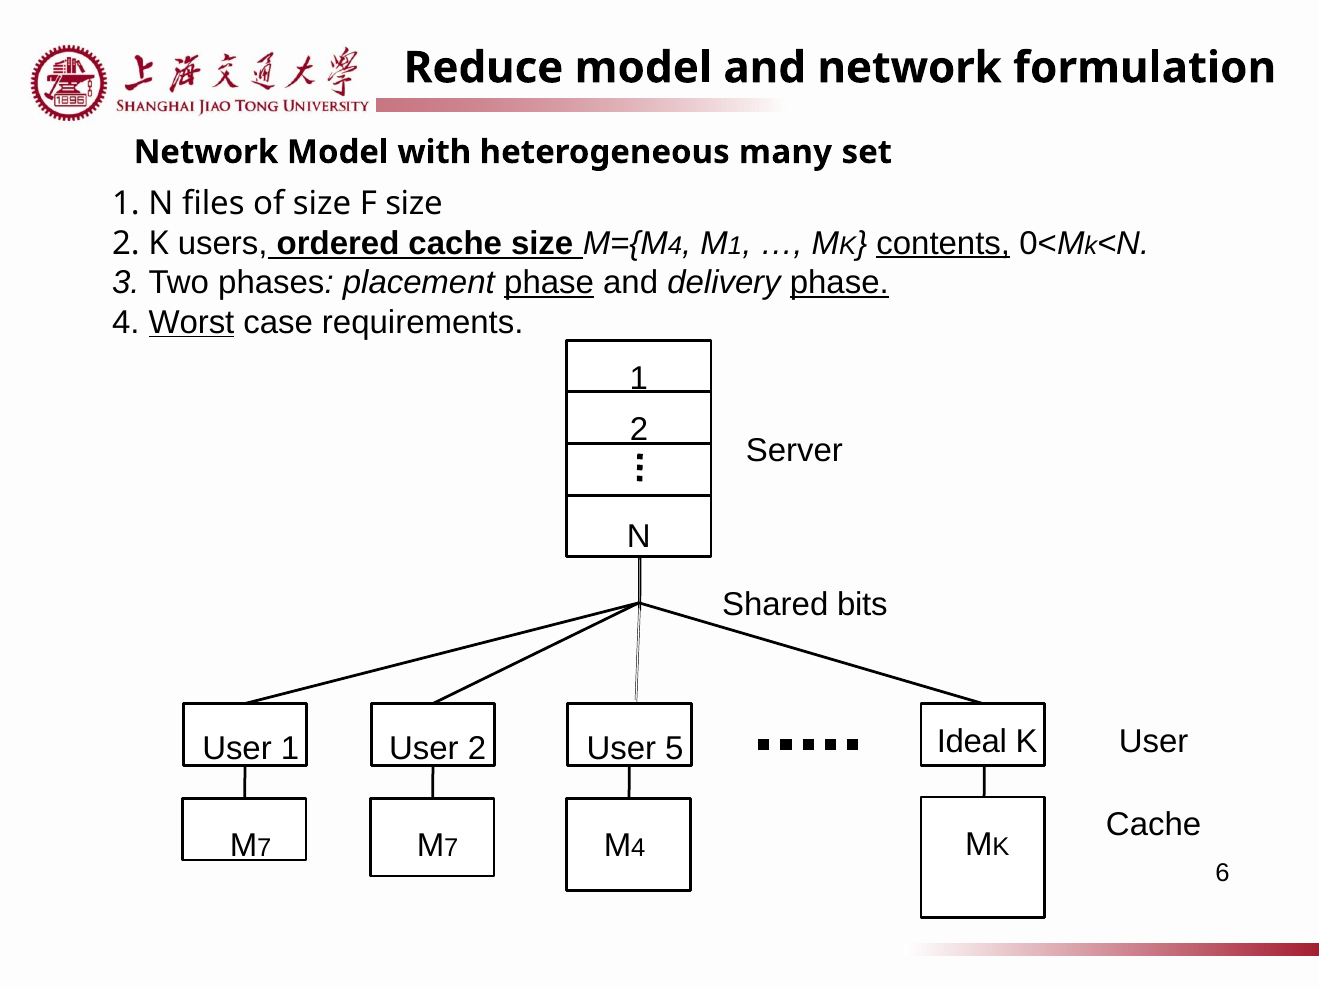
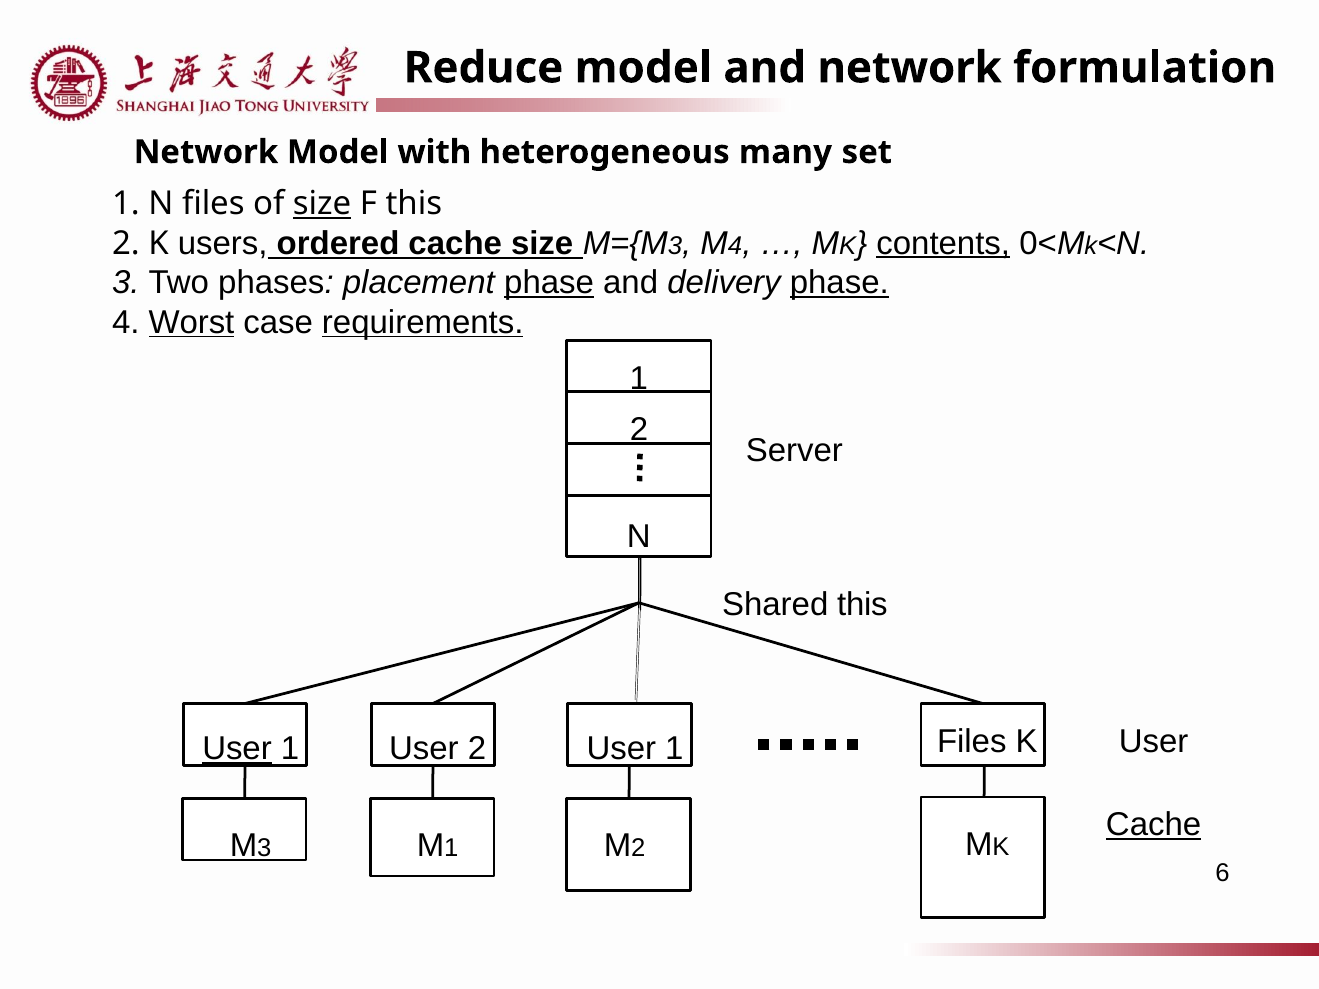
size underline: none -> present (322, 204)
F size: size -> this (414, 204)
4: 4 -> 3 (675, 246)
1: 1 -> 4 (735, 246)
requirements underline: none -> present (423, 322)
Shared bits: bits -> this (862, 605)
User underline: none -> present (237, 749)
1 User 5: 5 -> 1 (674, 749)
2 Ideal: Ideal -> Files (972, 742)
Cache underline: none -> present (1154, 825)
7: 7 -> 3 (264, 848)
7: 7 -> 1 (451, 848)
4: 4 -> 2 (638, 848)
